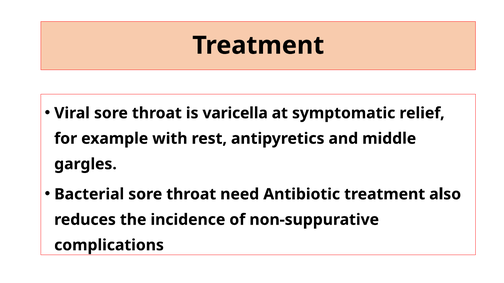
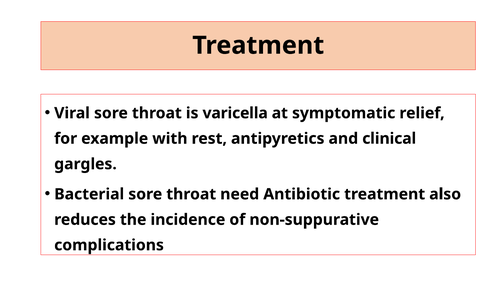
middle: middle -> clinical (389, 139)
